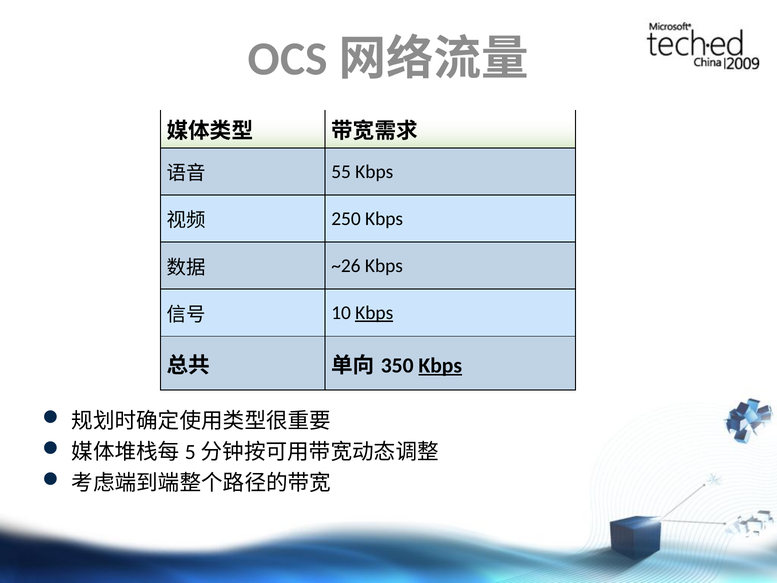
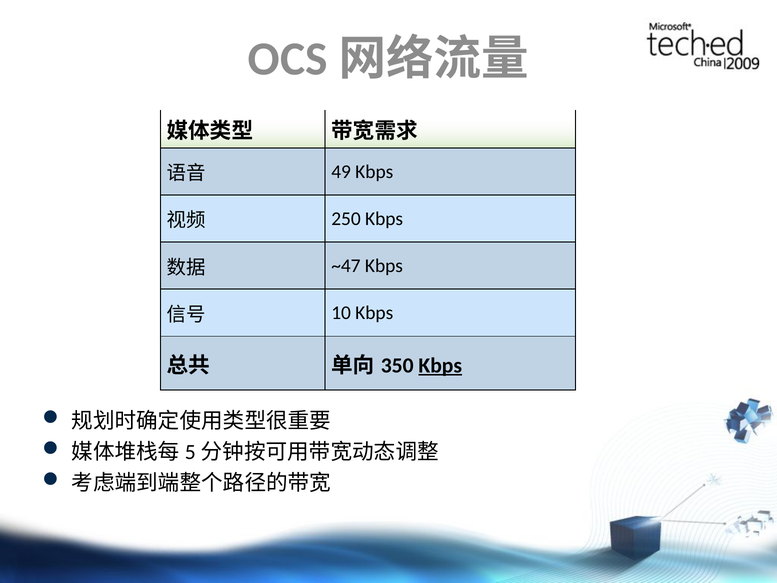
55: 55 -> 49 (341, 172)
~26: ~26 -> ~47 (346, 266)
Kbps underline: present -> none (374, 313)
